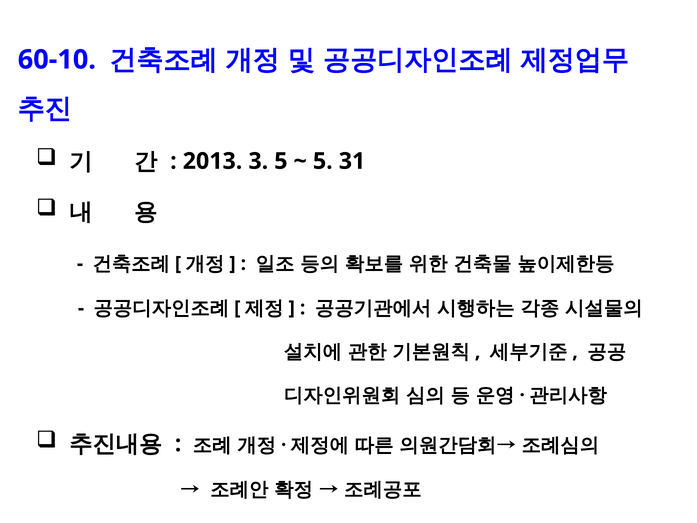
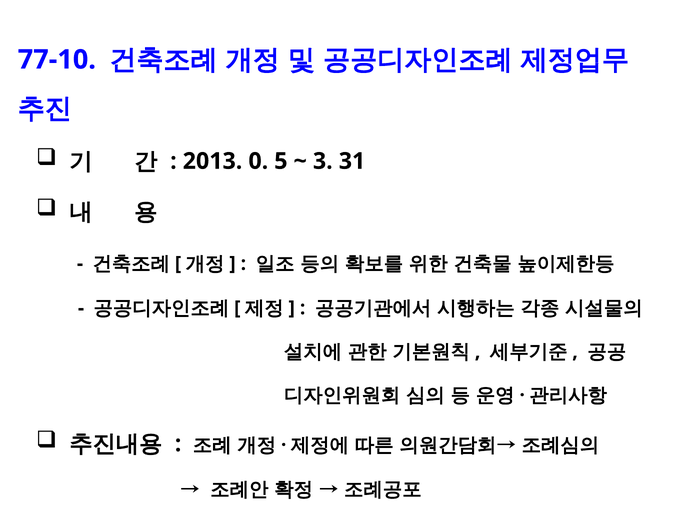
60-10: 60-10 -> 77-10 (57, 60)
3: 3 -> 0 (258, 161)
5: 5 -> 3 (323, 161)
